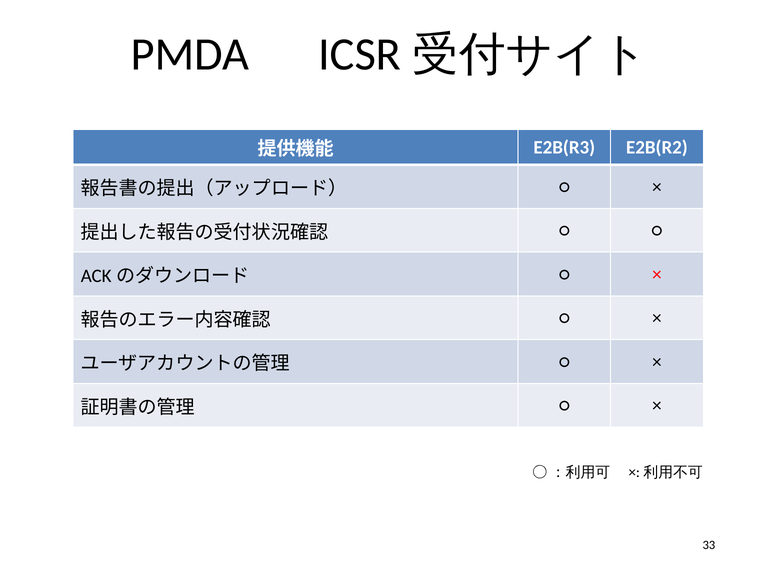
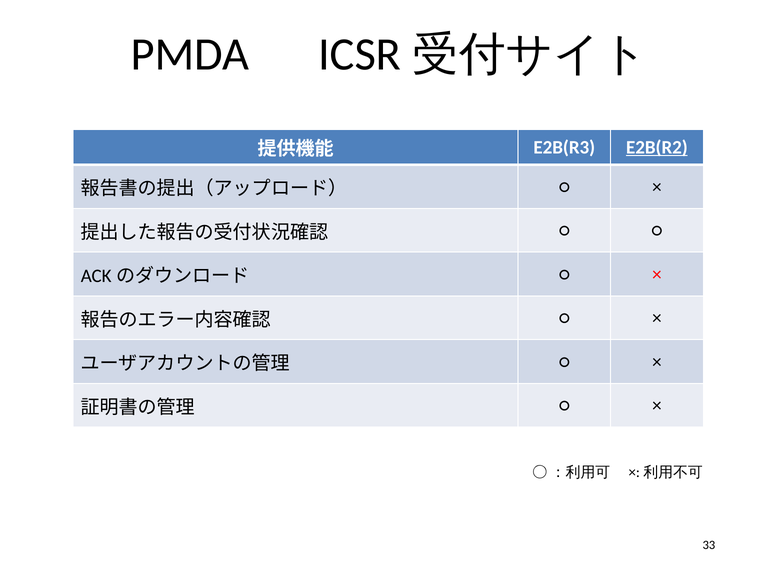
E2B(R2 underline: none -> present (657, 147)
